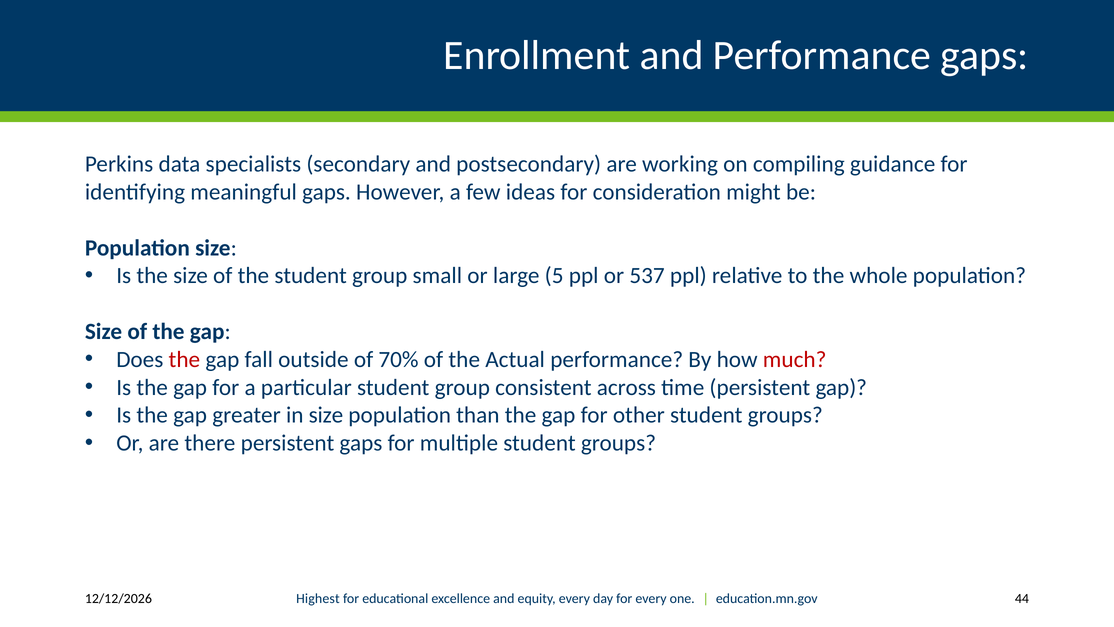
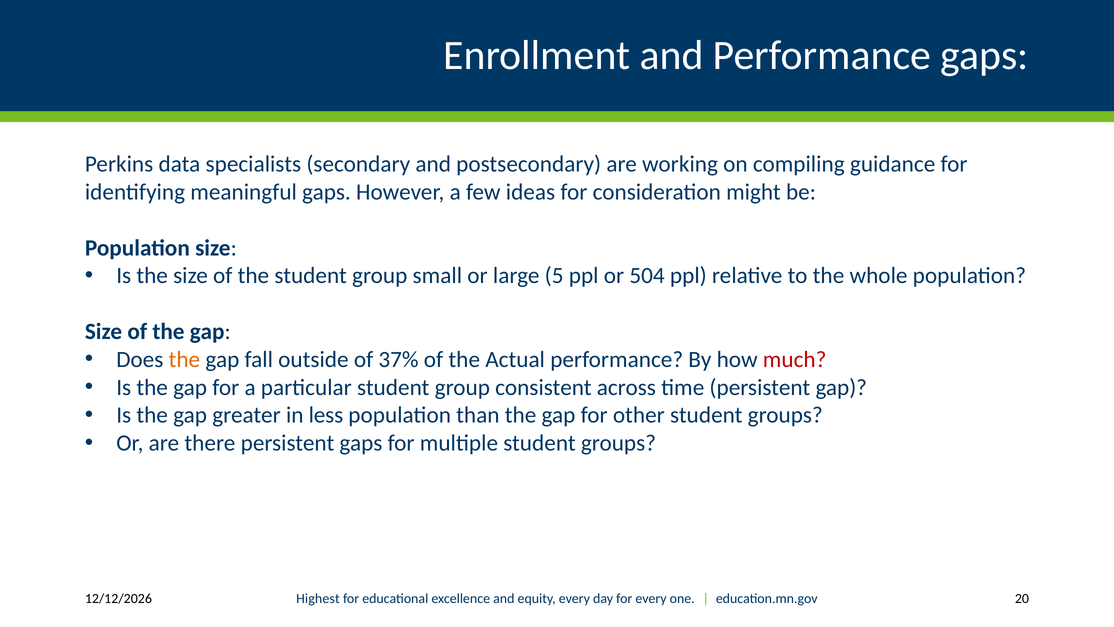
537: 537 -> 504 (647, 276)
the colour: red -> orange (184, 359)
70%: 70% -> 37% (399, 359)
in size: size -> less (326, 415)
44: 44 -> 20 (1022, 598)
